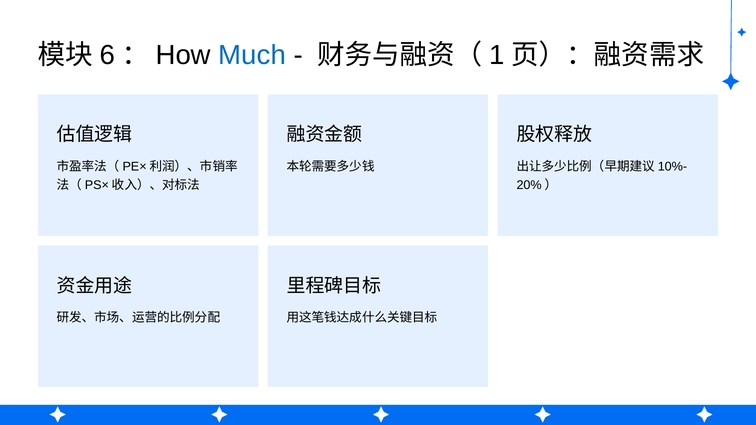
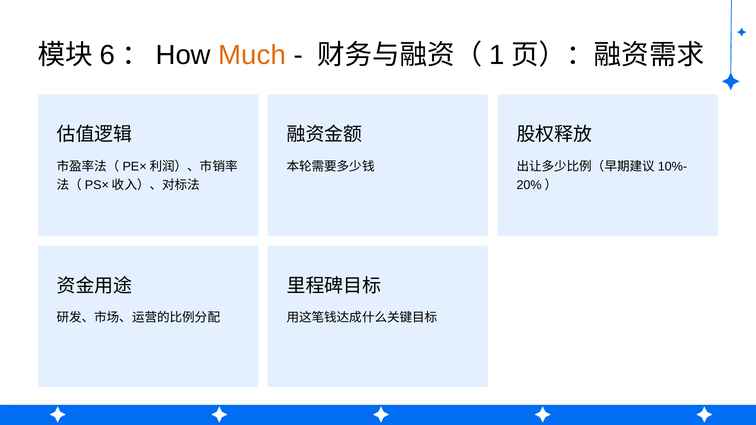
Much colour: blue -> orange (252, 55)
